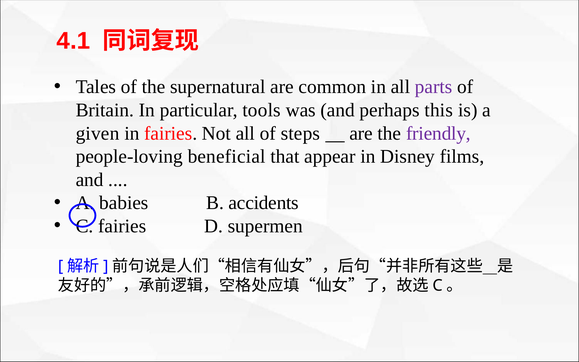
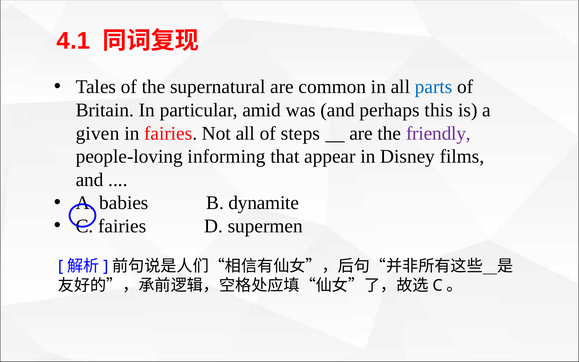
parts colour: purple -> blue (434, 87)
tools: tools -> amid (262, 110)
beneficial: beneficial -> informing (227, 156)
accidents: accidents -> dynamite (264, 203)
